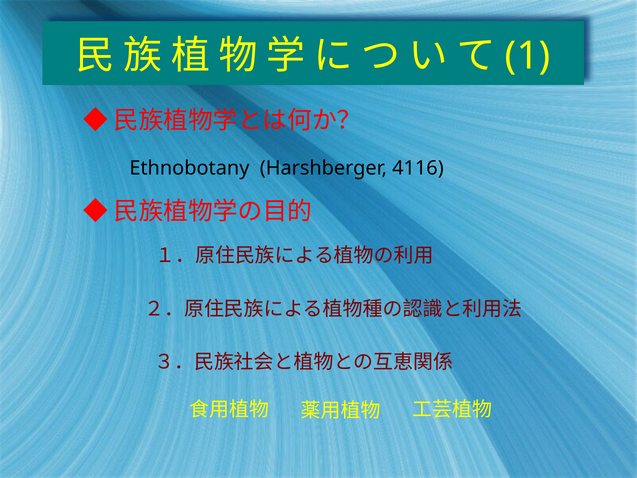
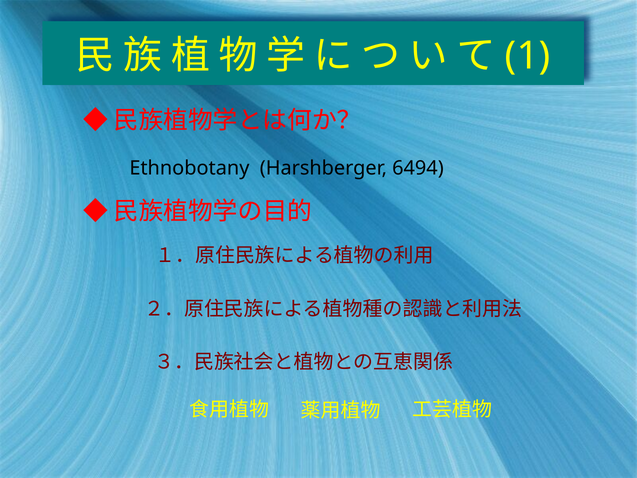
4116: 4116 -> 6494 (418, 168)
